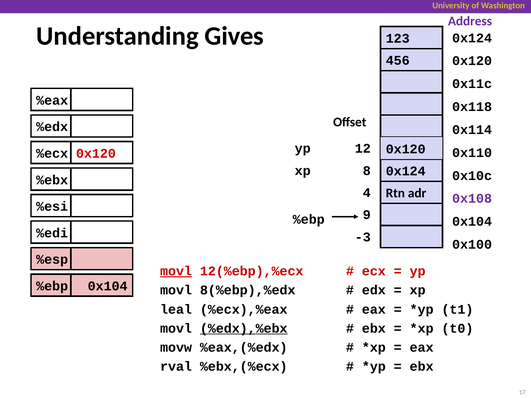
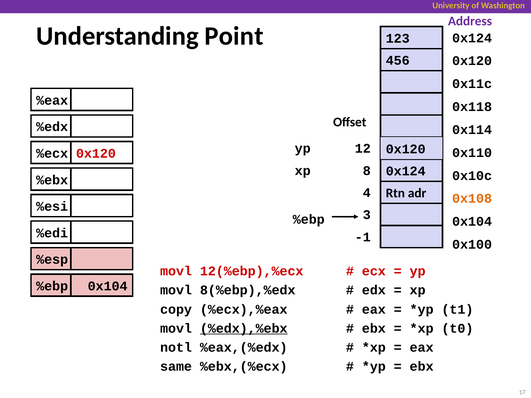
Gives: Gives -> Point (234, 36)
0x108 colour: purple -> orange (472, 199)
9: 9 -> 3 (367, 215)
-3: -3 -> -1 (363, 237)
movl underline: present -> none (176, 271)
leal: leal -> copy (176, 309)
movw: movw -> notl (176, 348)
rval: rval -> same (176, 367)
